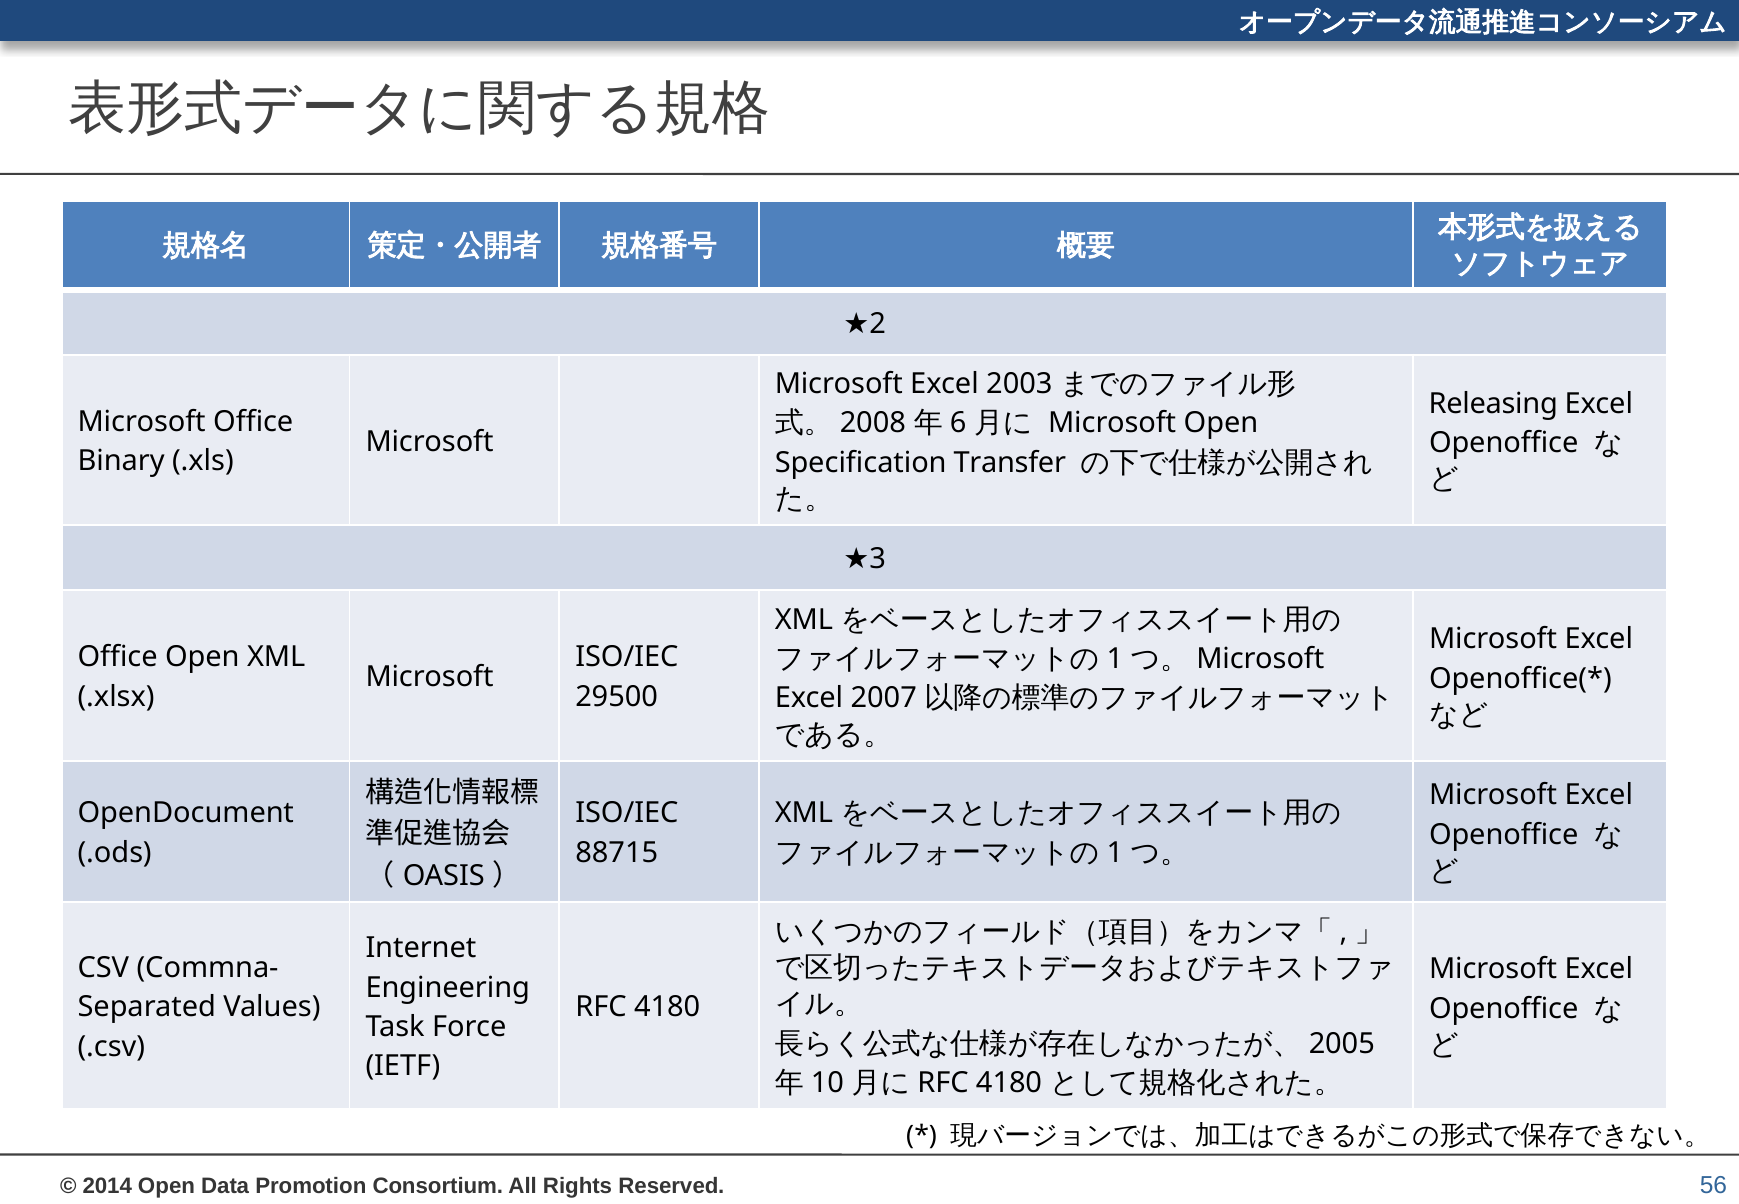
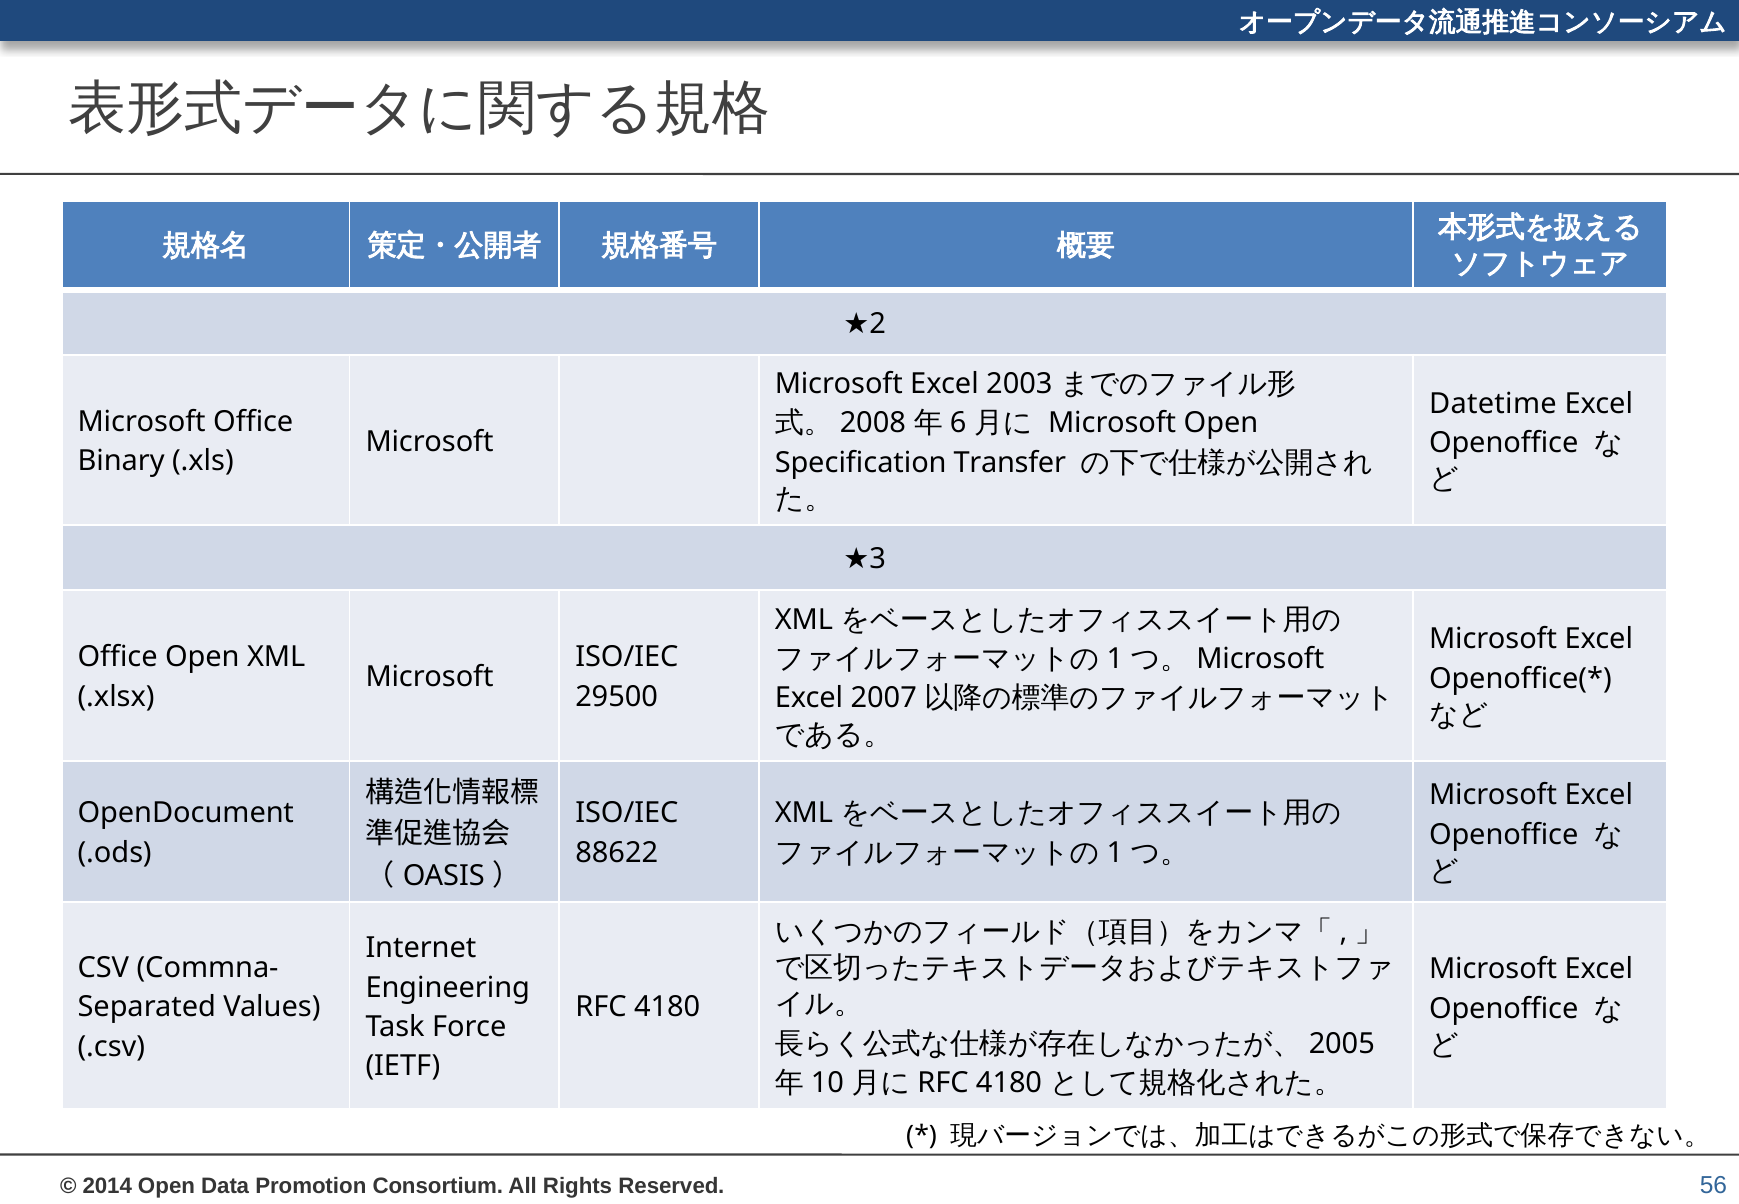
Releasing: Releasing -> Datetime (1493, 404)
88715: 88715 -> 88622 (617, 853)
